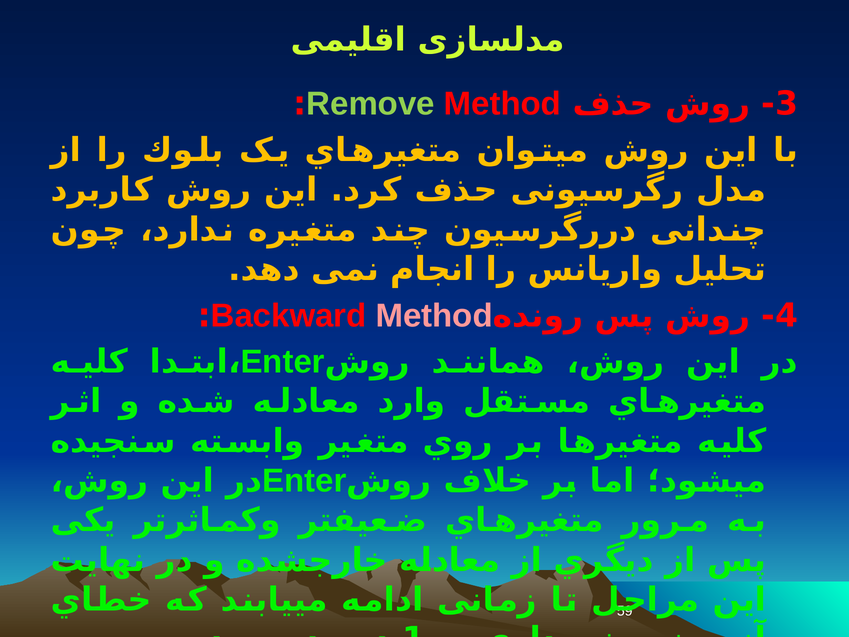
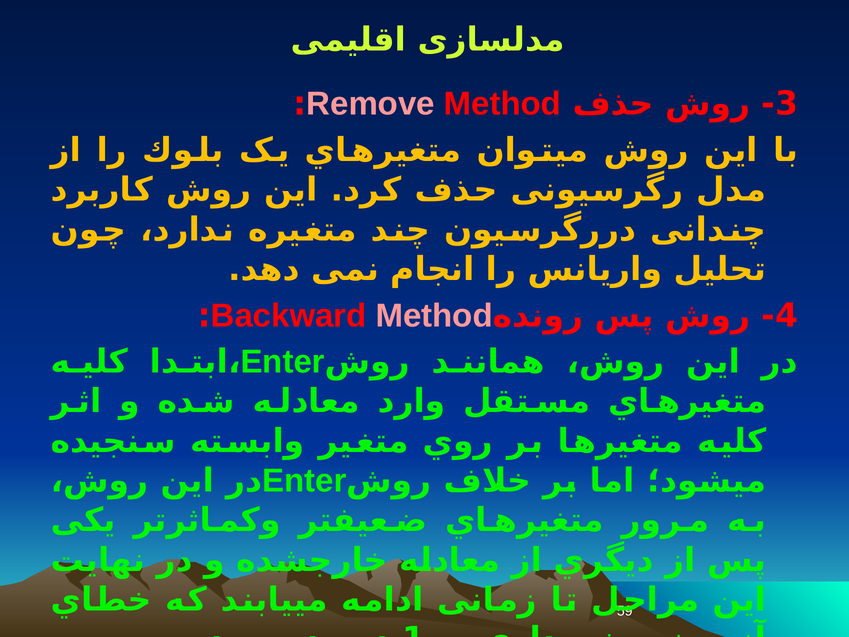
Remove colour: light green -> pink (371, 104)
